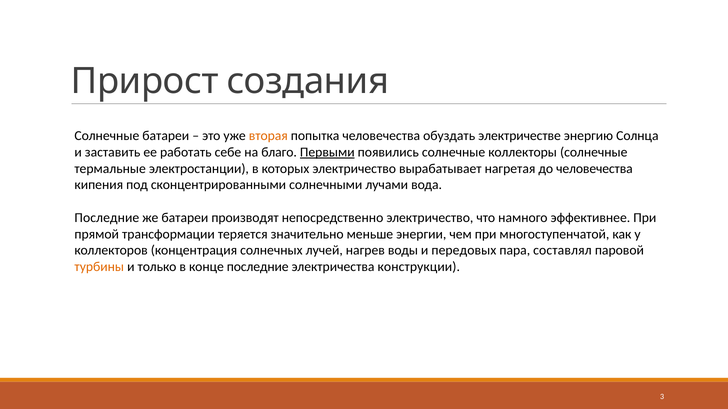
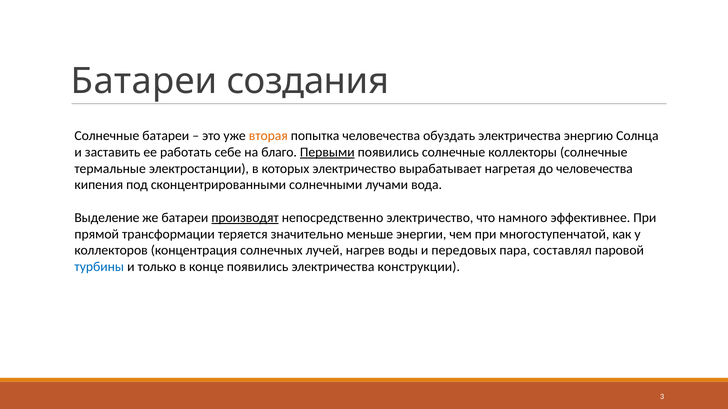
Прирост: Прирост -> Батареи (144, 82)
обуздать электричестве: электричестве -> электричества (520, 136)
Последние: Последние -> Выделение (107, 218)
производят underline: none -> present (245, 218)
турбины colour: orange -> blue (99, 267)
конце последние: последние -> появились (258, 267)
